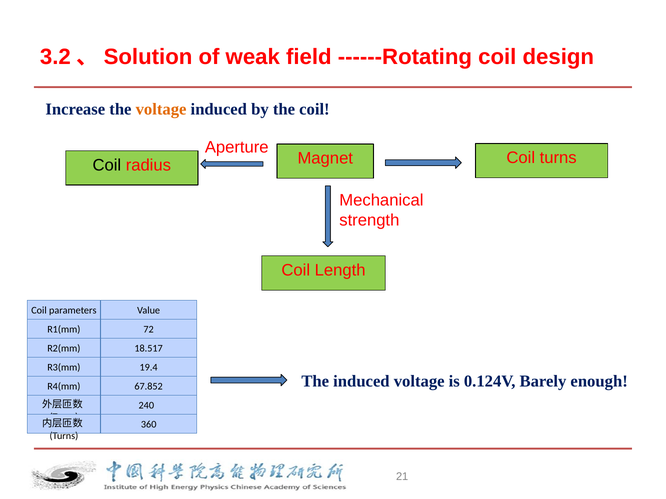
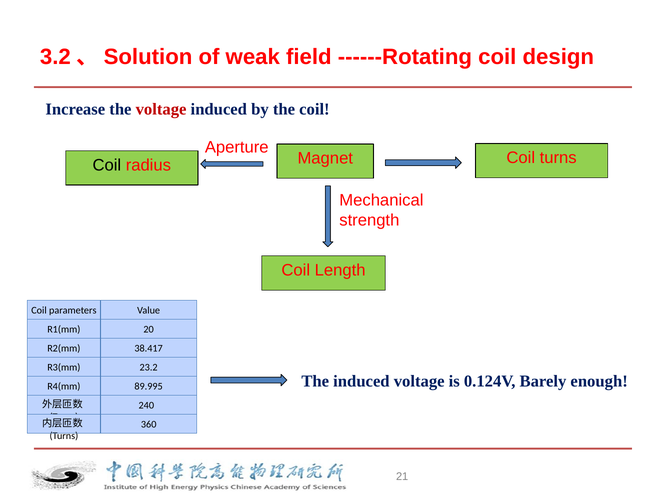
voltage colour: orange -> red (161, 109)
72: 72 -> 20 (149, 330)
18.517: 18.517 -> 38.417 (149, 349)
19.4: 19.4 -> 23.2 (149, 368)
67.852: 67.852 -> 89.995 (149, 387)
